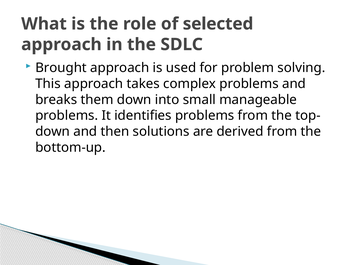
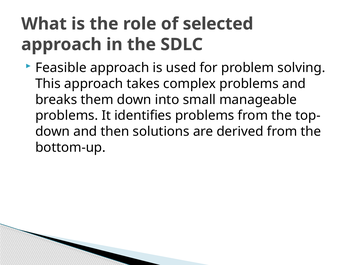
Brought: Brought -> Feasible (61, 68)
